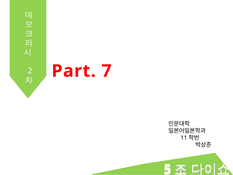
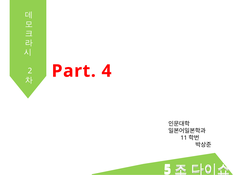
7: 7 -> 4 (107, 71)
